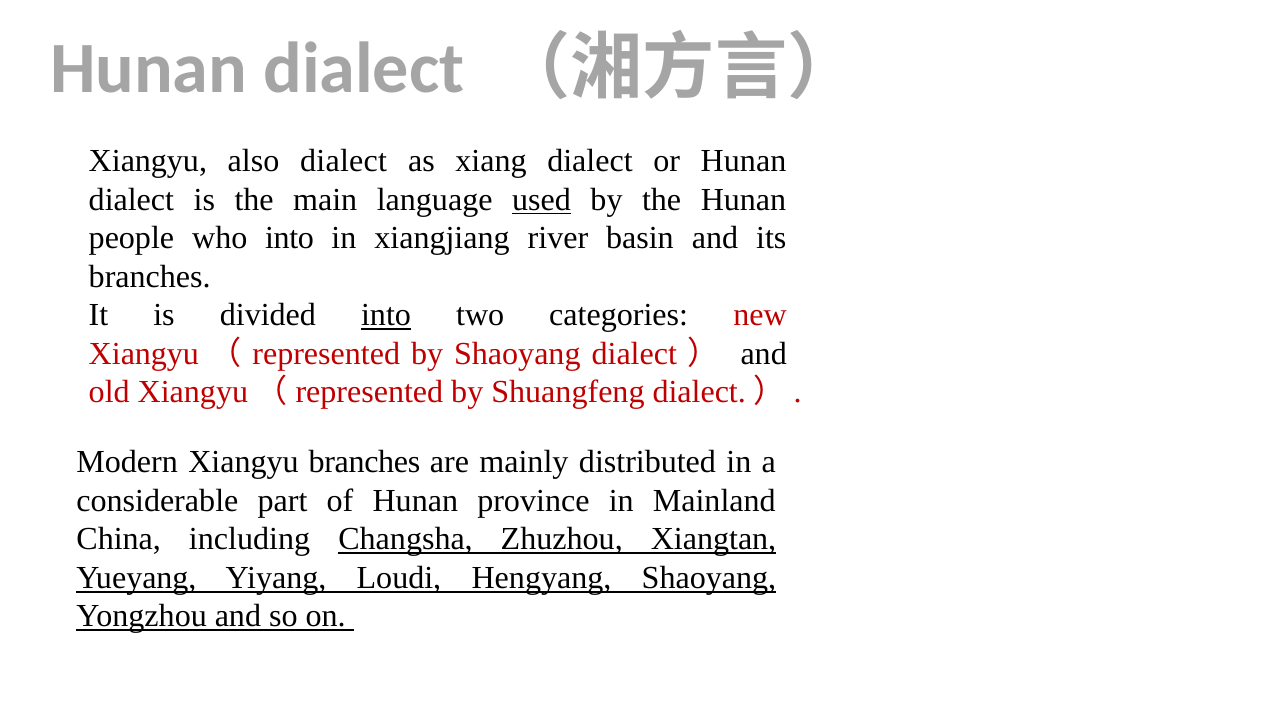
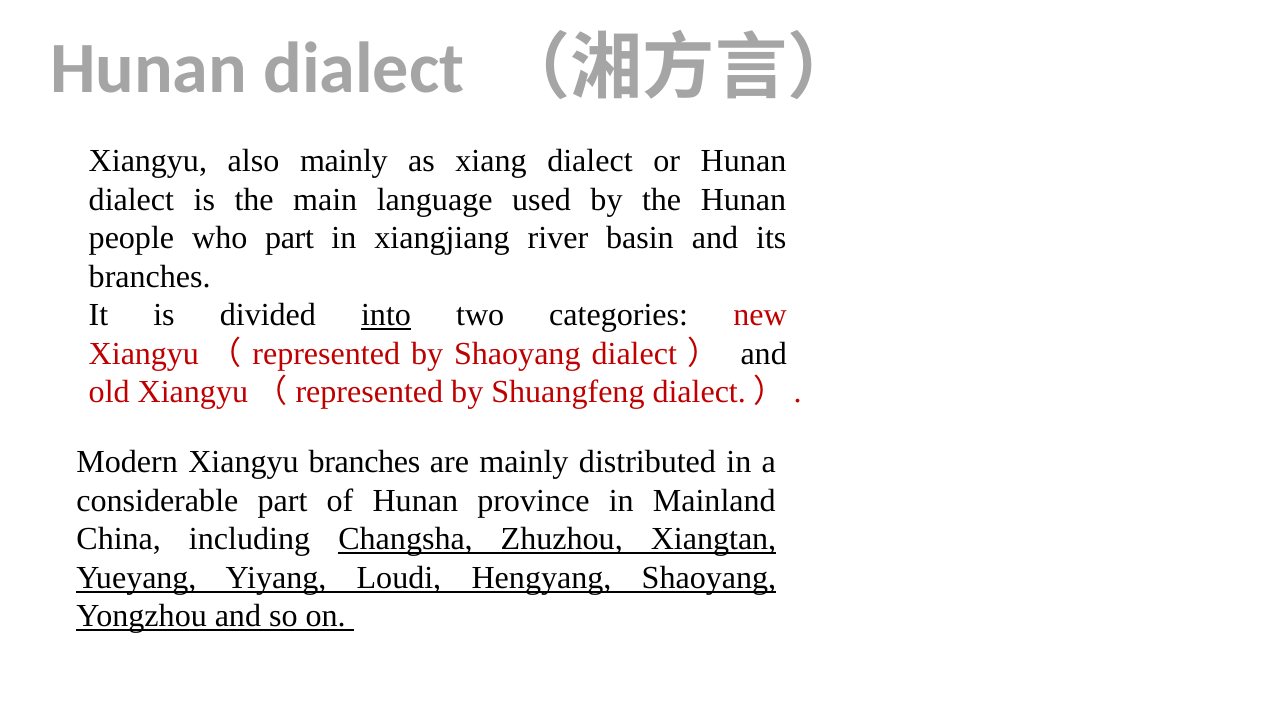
also dialect: dialect -> mainly (344, 161)
used underline: present -> none (541, 200)
who into: into -> part (290, 238)
